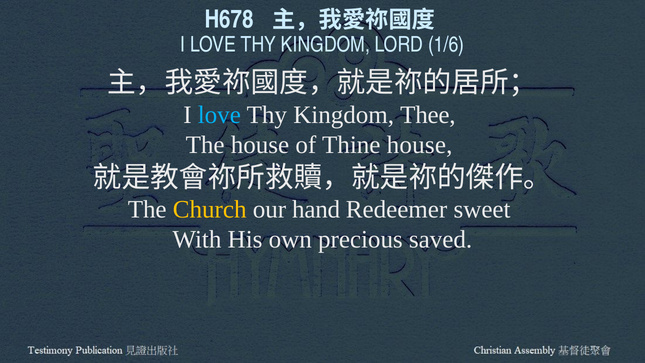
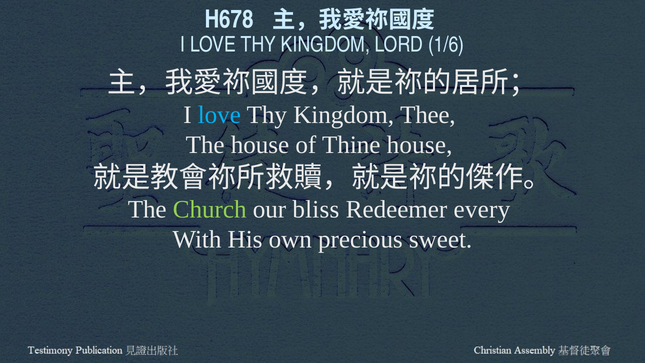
Church colour: yellow -> light green (210, 209)
hand: hand -> bliss (316, 209)
sweet: sweet -> every (482, 209)
saved: saved -> sweet (441, 240)
